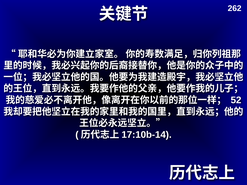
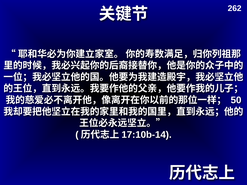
52: 52 -> 50 (236, 100)
